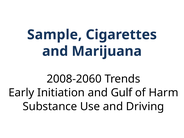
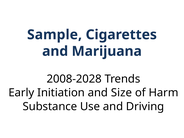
2008-2060: 2008-2060 -> 2008-2028 (74, 79)
Gulf: Gulf -> Size (121, 93)
